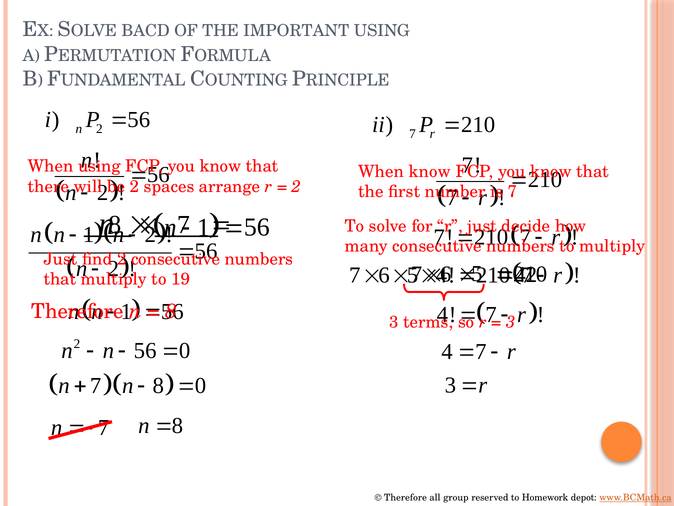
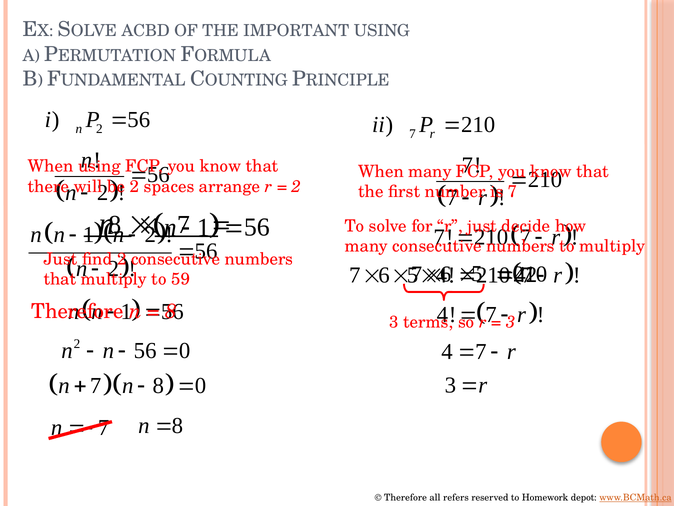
BACD: BACD -> ACBD (146, 31)
When know: know -> many (430, 171)
19: 19 -> 59 (181, 279)
group: group -> refers (456, 497)
